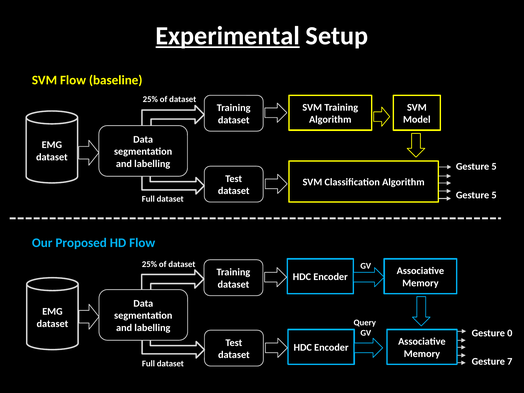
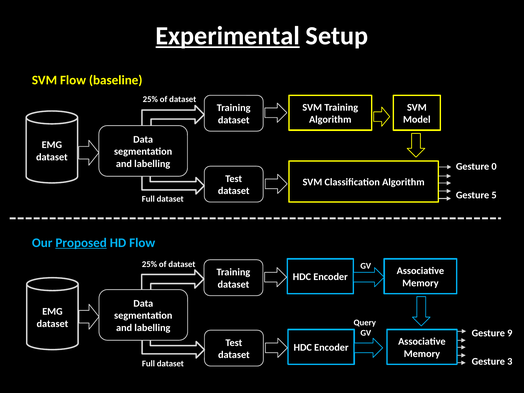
5: 5 -> 0 (494, 167)
Proposed underline: none -> present (81, 243)
0: 0 -> 9 (510, 333)
7: 7 -> 3 (510, 361)
